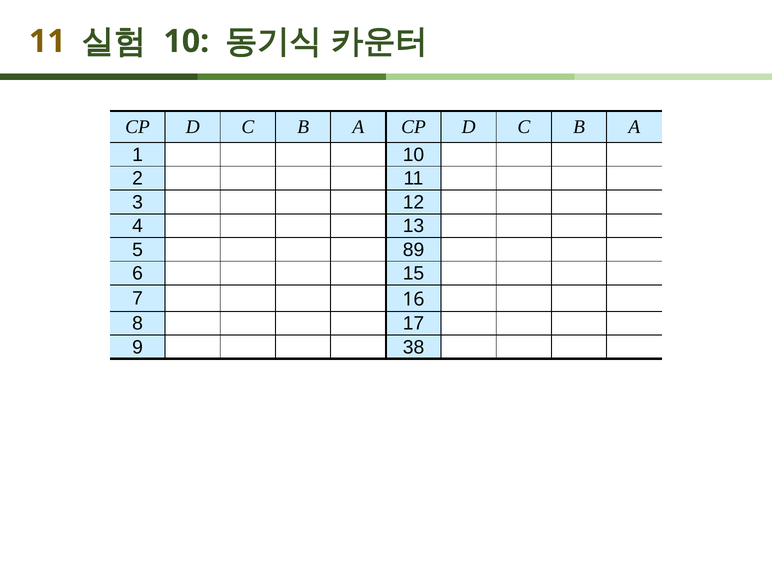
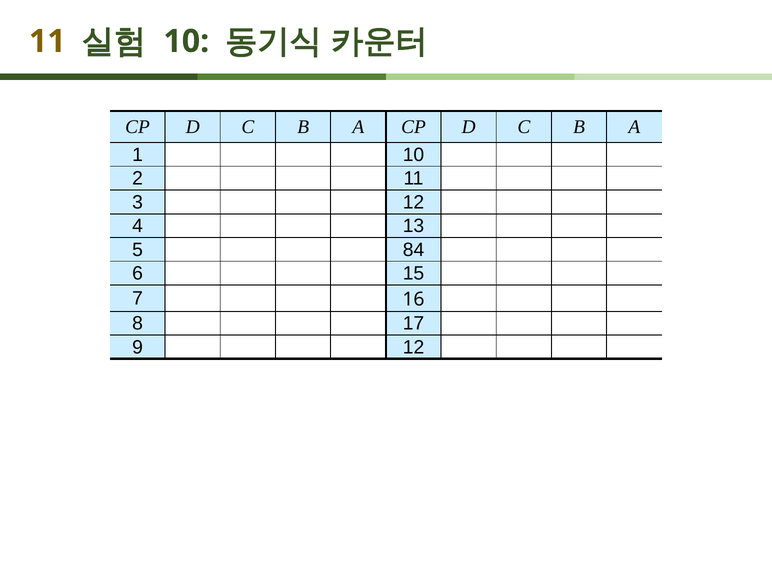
89: 89 -> 84 (414, 250)
9 38: 38 -> 12 (414, 347)
